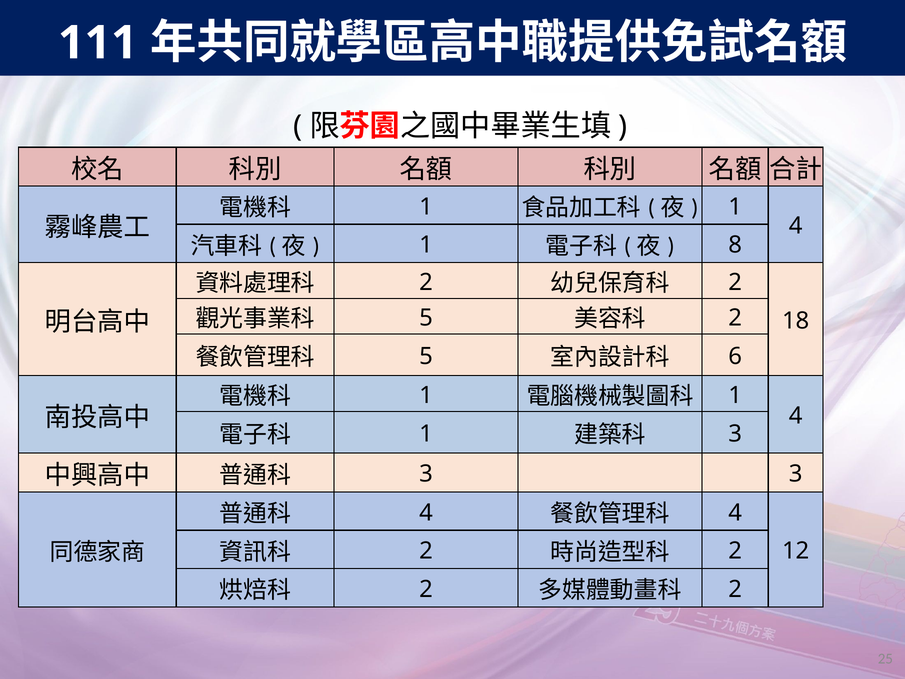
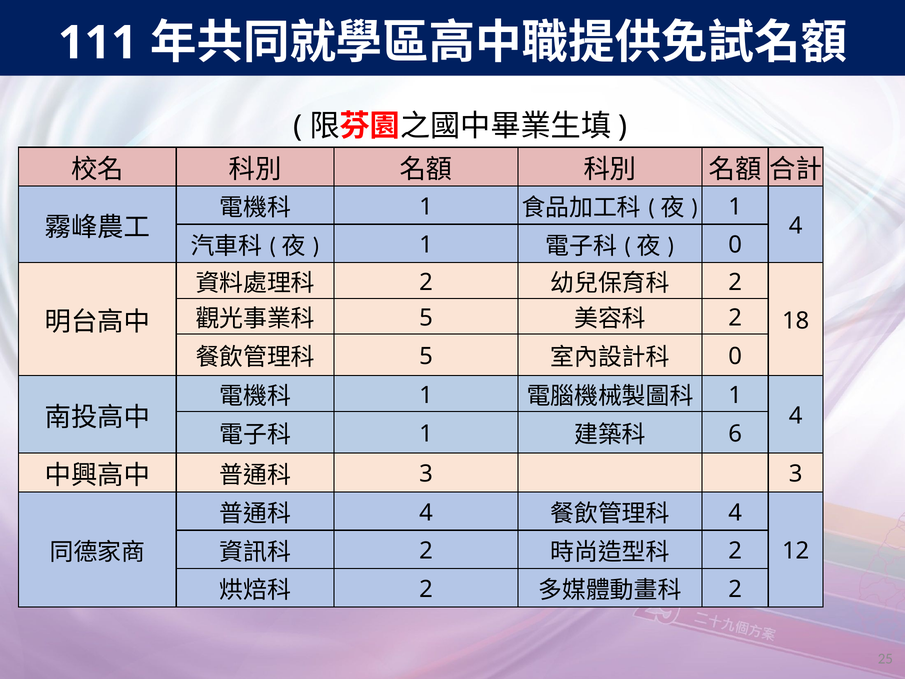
8: 8 -> 0 (735, 245)
6: 6 -> 0 (735, 356)
3: 3 -> 6 (735, 434)
